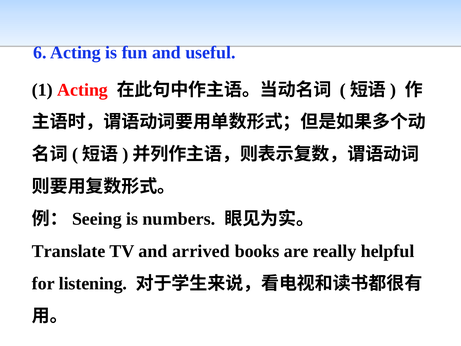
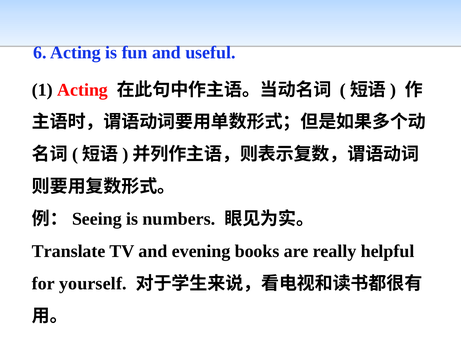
arrived: arrived -> evening (201, 251)
listening: listening -> yourself (93, 283)
